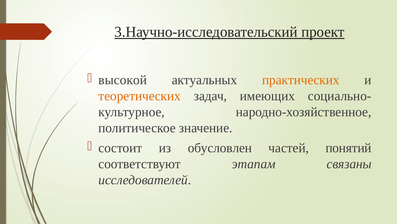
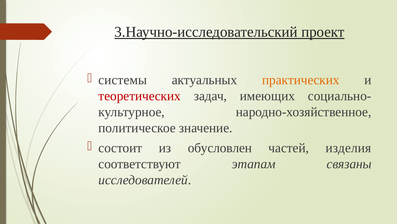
высокой: высокой -> системы (123, 80)
теоретических colour: orange -> red (140, 96)
понятий: понятий -> изделия (348, 148)
